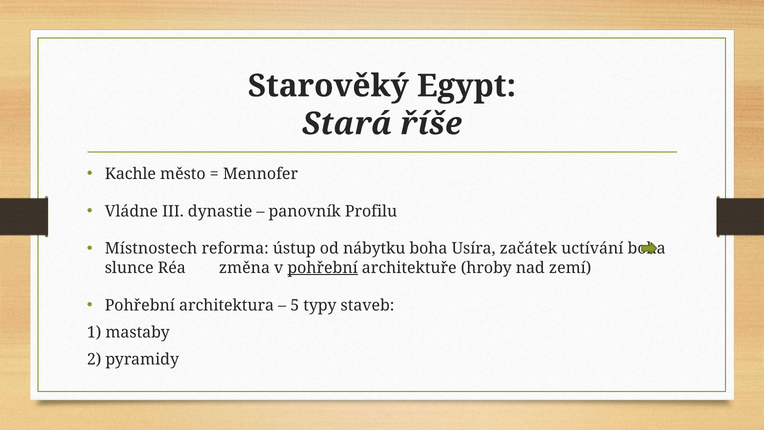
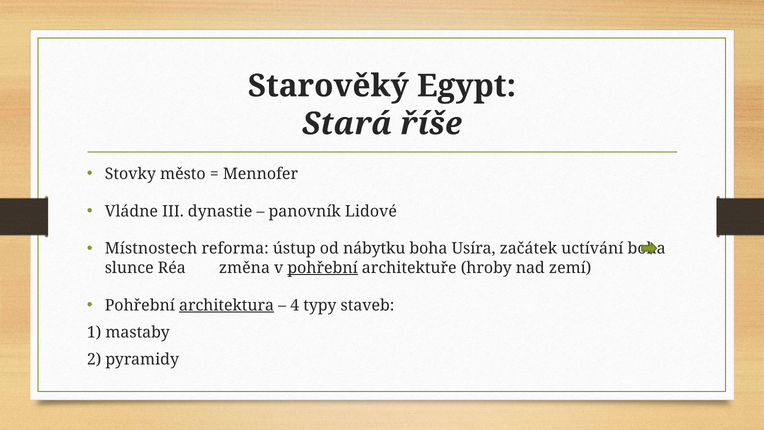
Kachle: Kachle -> Stovky (130, 174)
Profilu: Profilu -> Lidové (371, 211)
architektura underline: none -> present (227, 305)
5: 5 -> 4 (295, 305)
